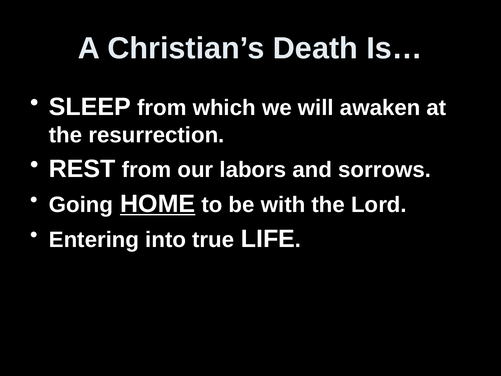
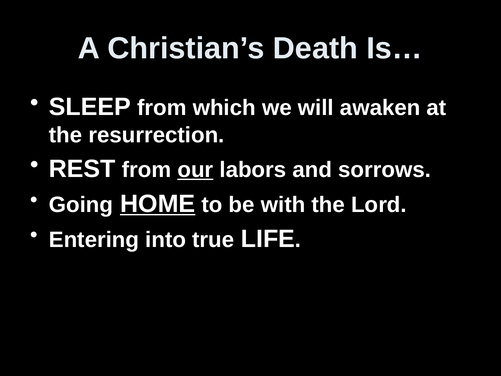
our underline: none -> present (195, 170)
